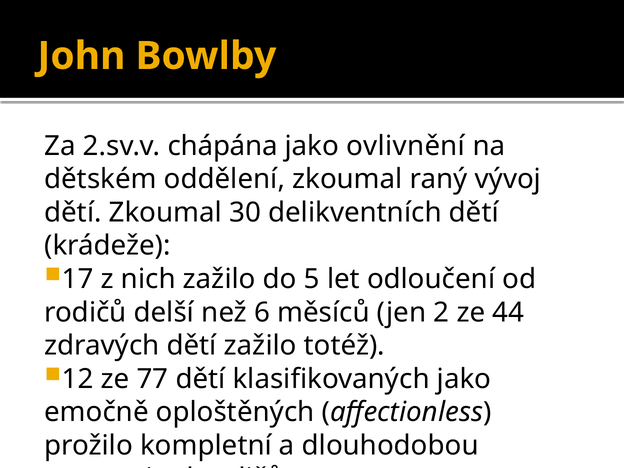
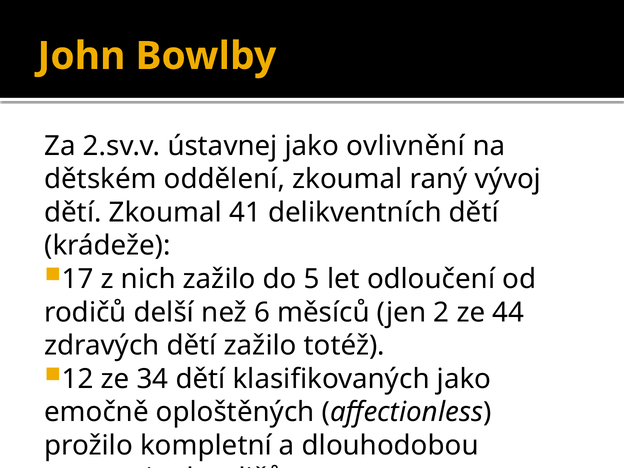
chápána: chápána -> ústavnej (223, 146)
30: 30 -> 41 (245, 213)
77: 77 -> 34 (152, 379)
